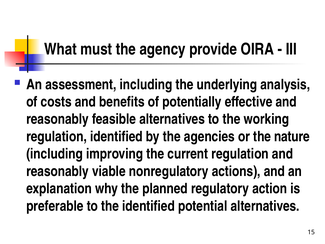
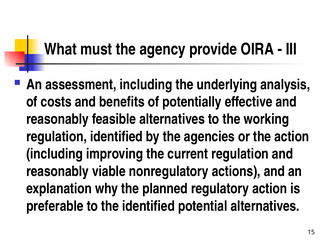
the nature: nature -> action (292, 136)
